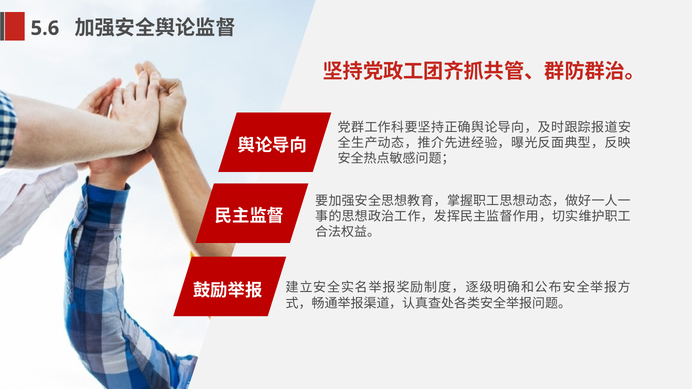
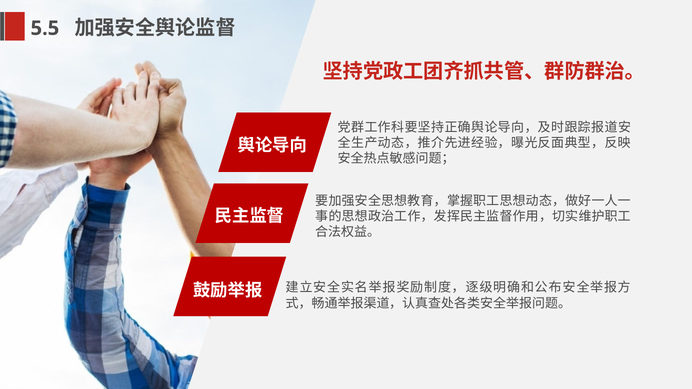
5.6: 5.6 -> 5.5 (45, 28)
